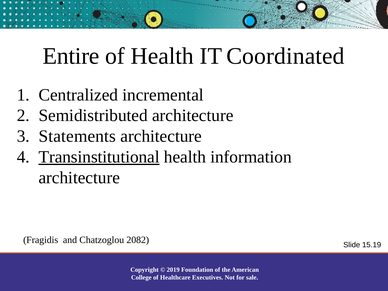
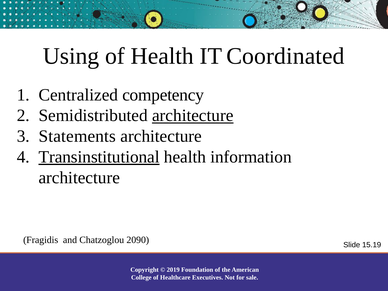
Entire: Entire -> Using (71, 56)
incremental: incremental -> competency (163, 95)
architecture underline: none -> present (193, 116)
2082: 2082 -> 2090 (138, 240)
